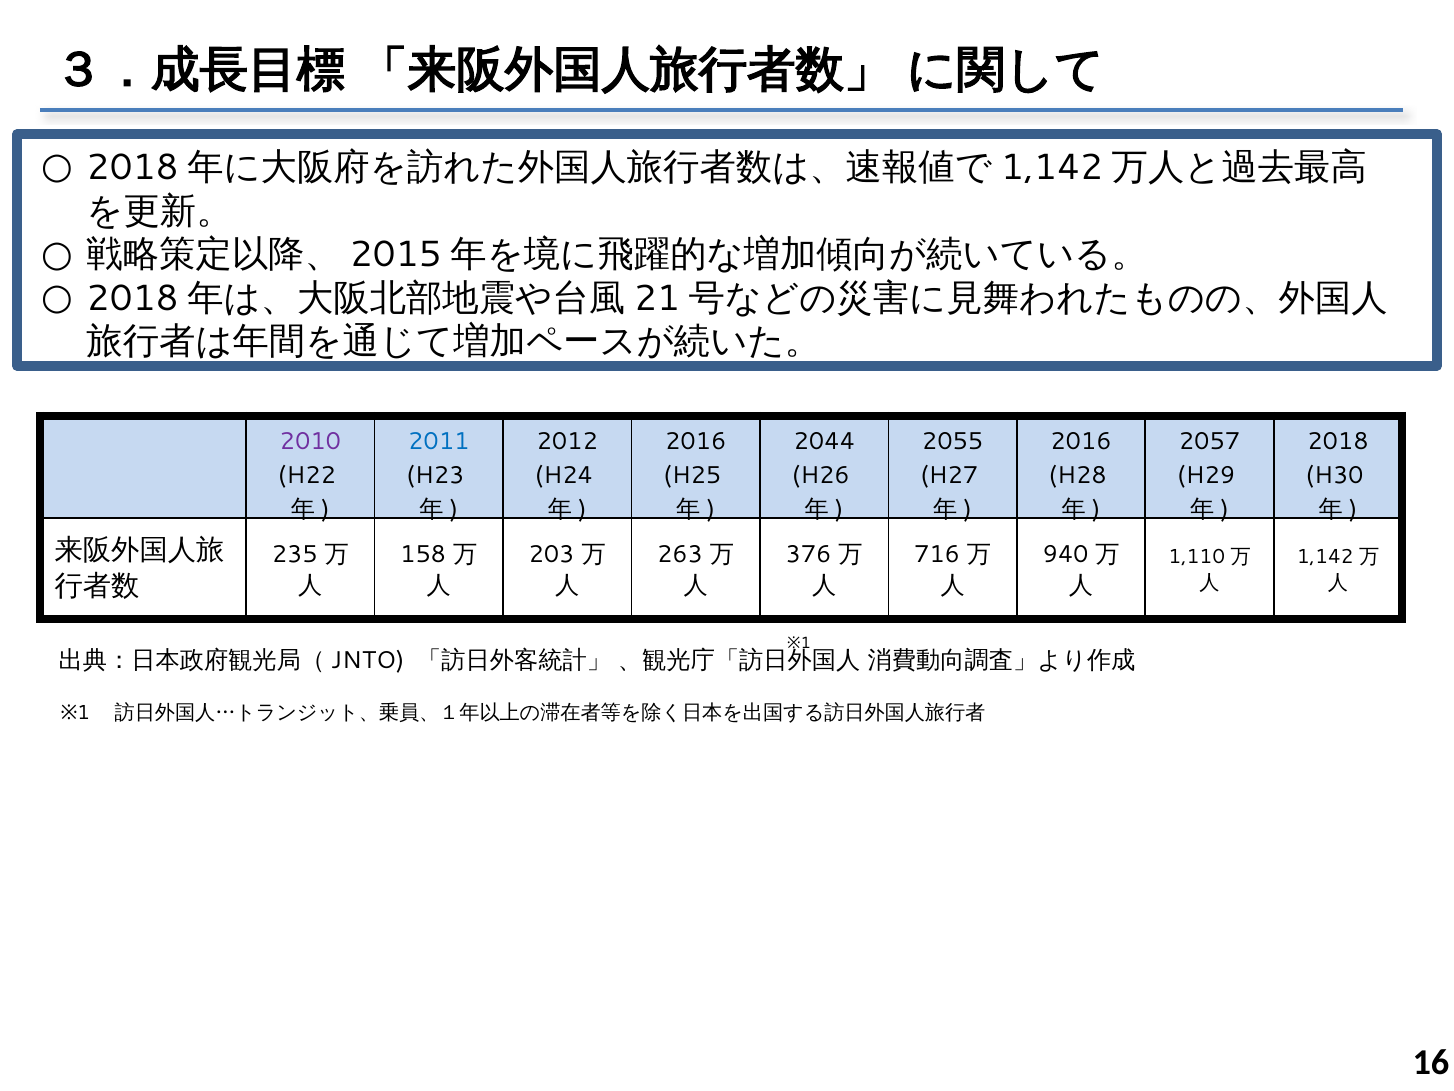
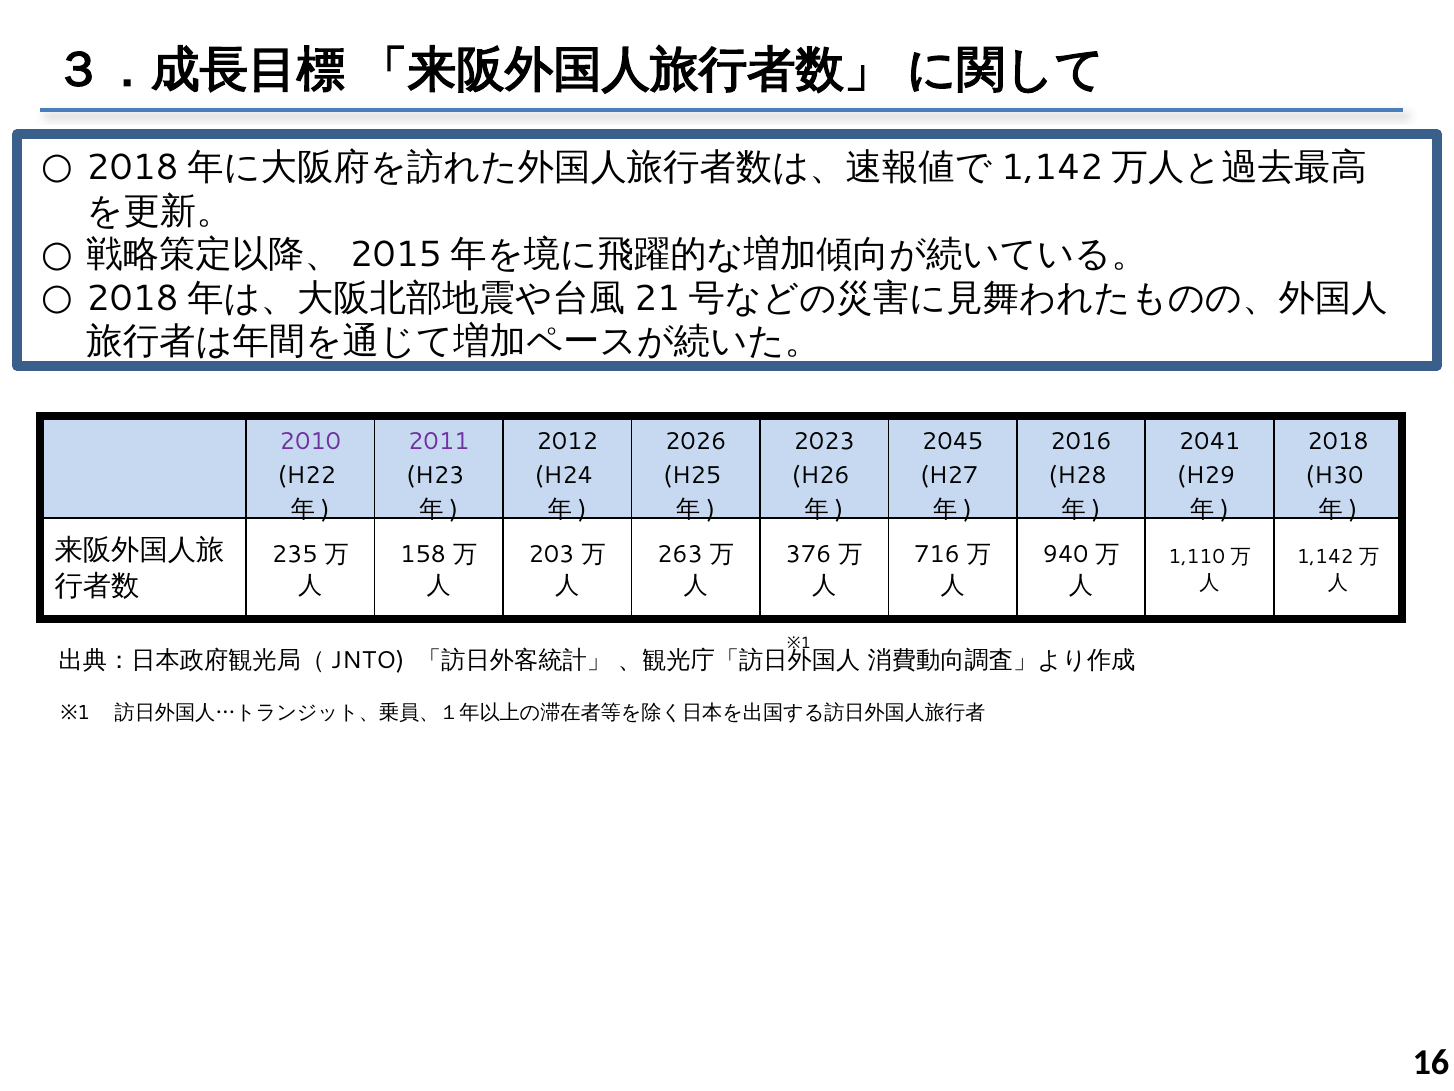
2011 colour: blue -> purple (439, 441)
2016: 2016 -> 2026 (696, 441)
2044: 2044 -> 2023 (824, 441)
2055: 2055 -> 2045 (953, 441)
2057: 2057 -> 2041 (1210, 441)
